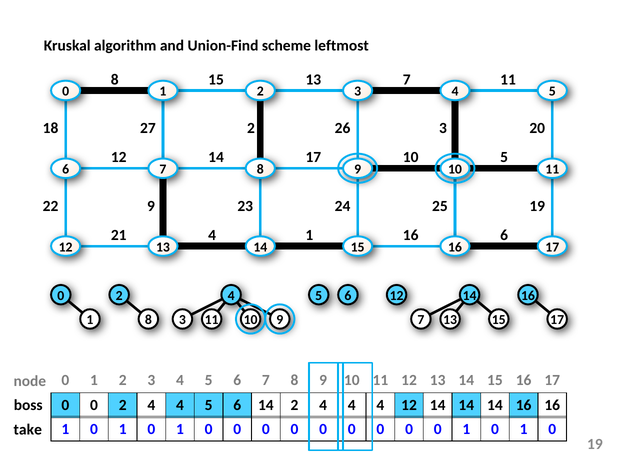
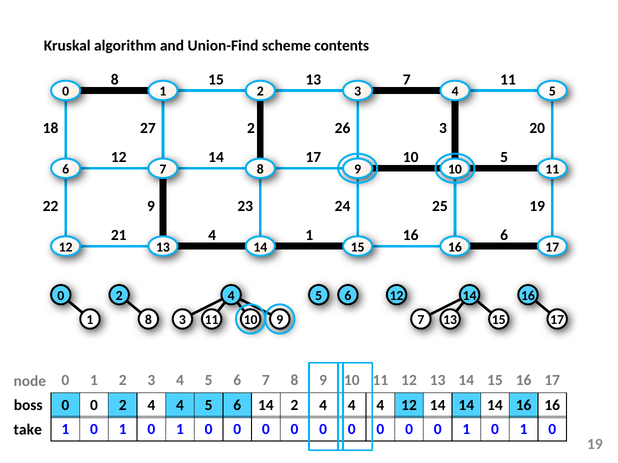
leftmost: leftmost -> contents (342, 46)
